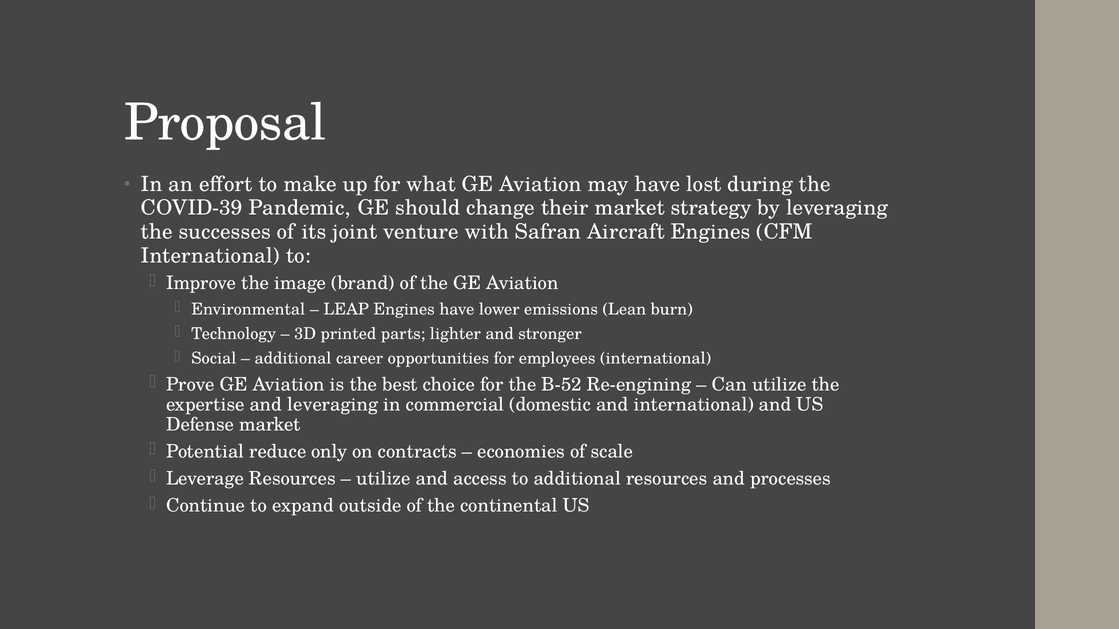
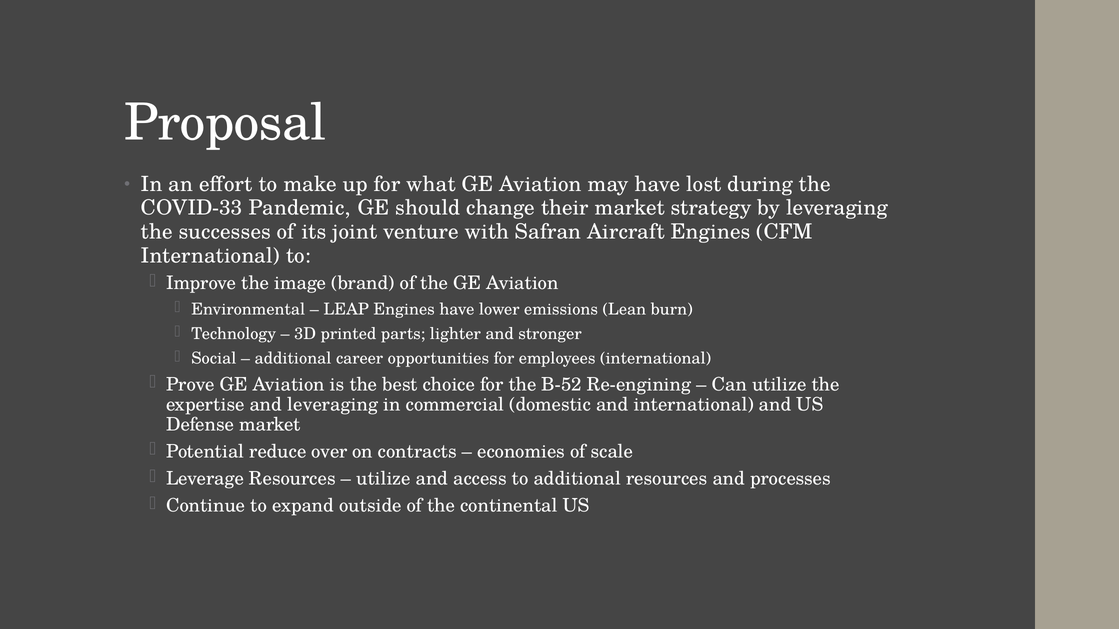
COVID-39: COVID-39 -> COVID-33 (192, 208)
only: only -> over (329, 452)
